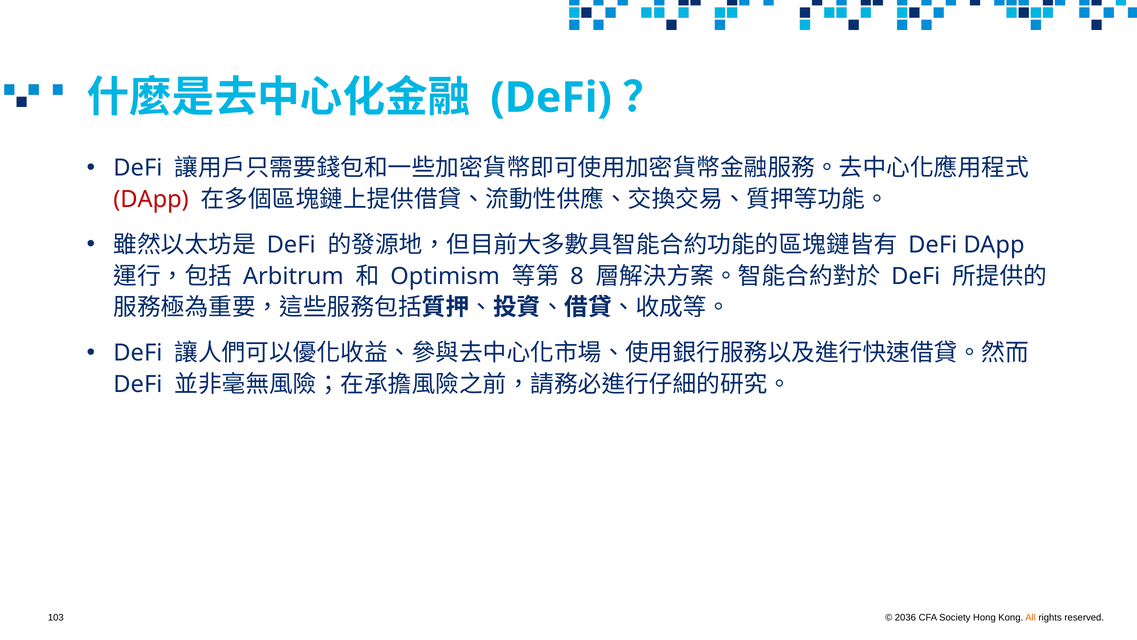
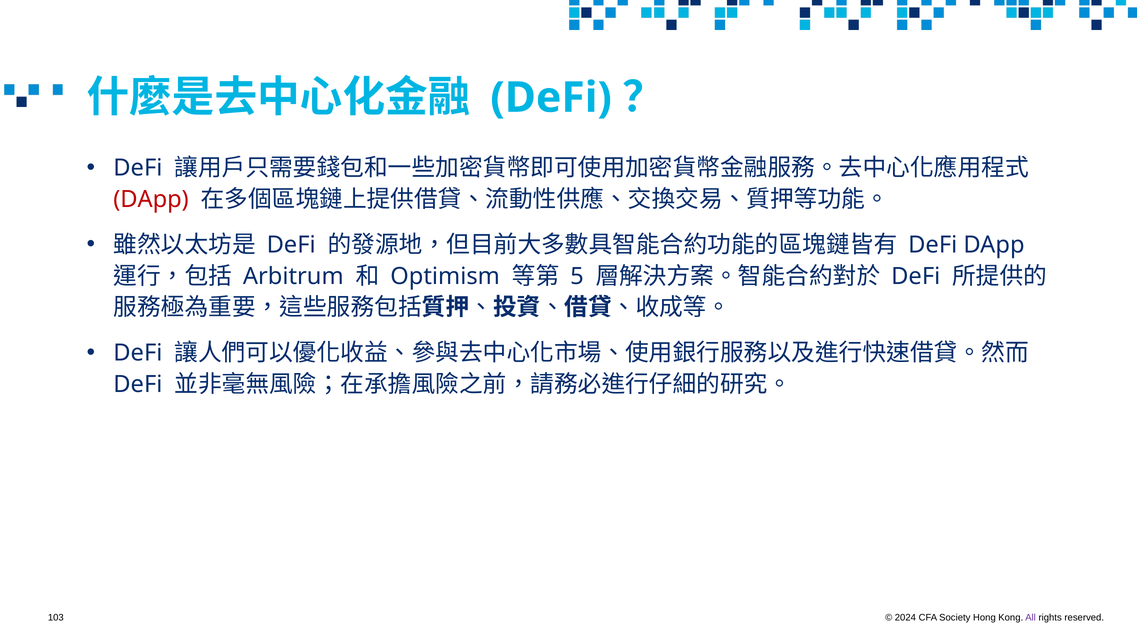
8: 8 -> 5 (577, 276)
2036: 2036 -> 2024 (905, 617)
All colour: orange -> purple (1031, 617)
